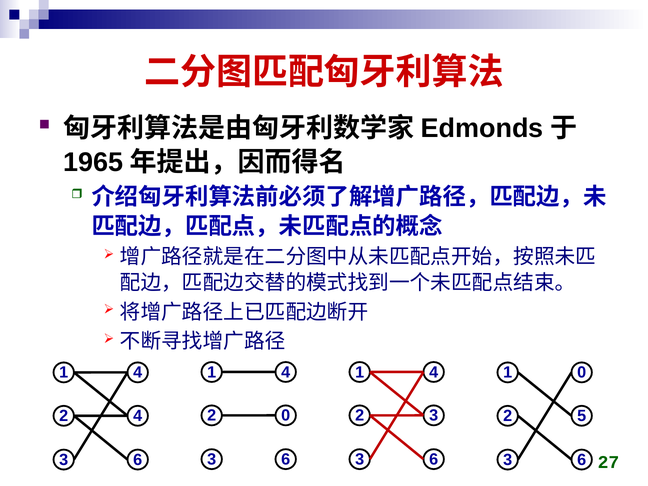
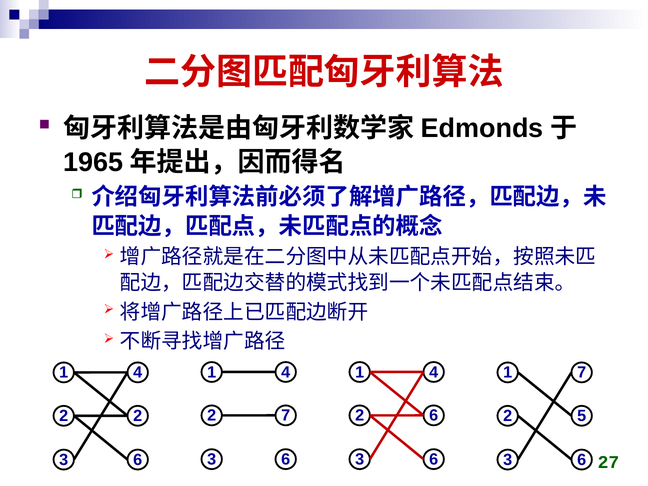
1 0: 0 -> 7 (582, 373)
2 0: 0 -> 7 (286, 416)
2 3: 3 -> 6 (434, 416)
2 4: 4 -> 2 (138, 416)
